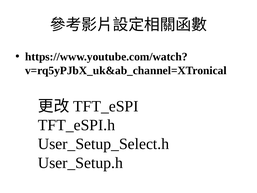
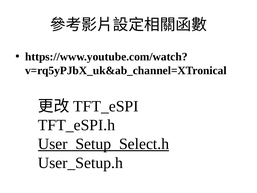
User_Setup_Select.h underline: none -> present (104, 144)
